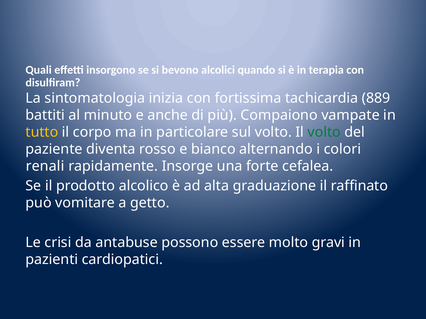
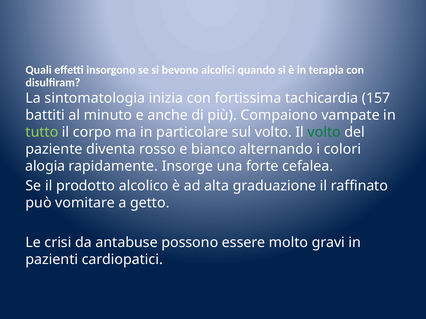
889: 889 -> 157 (376, 98)
tutto colour: yellow -> light green (42, 132)
renali: renali -> alogia (45, 166)
